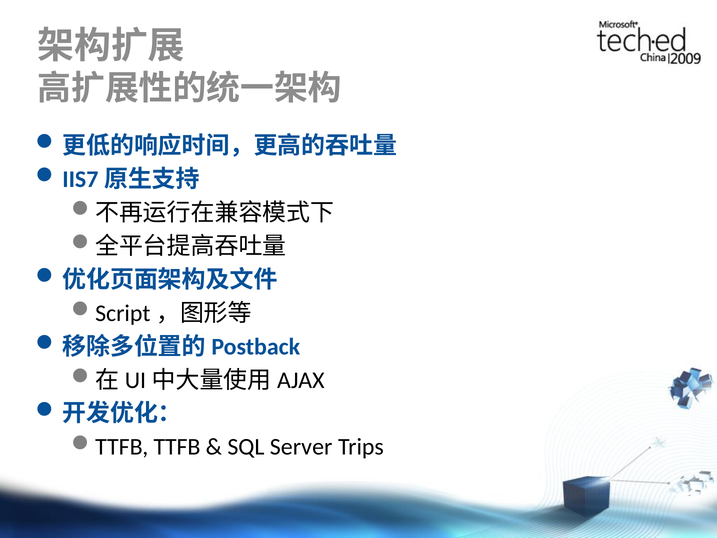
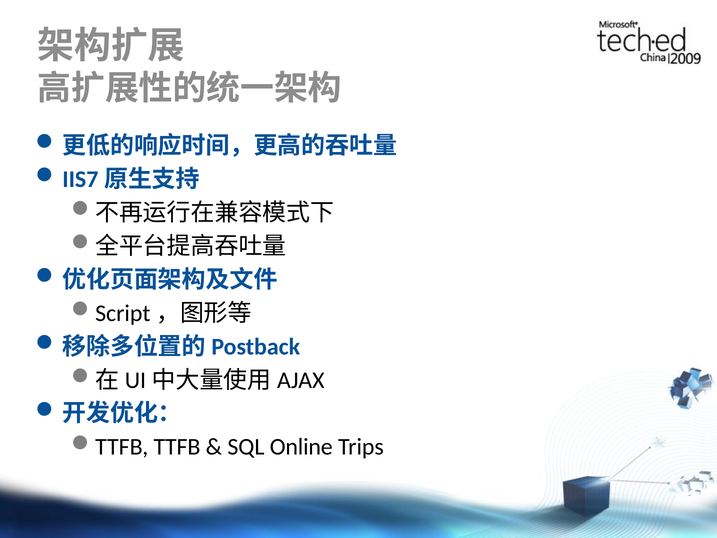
Server: Server -> Online (301, 447)
